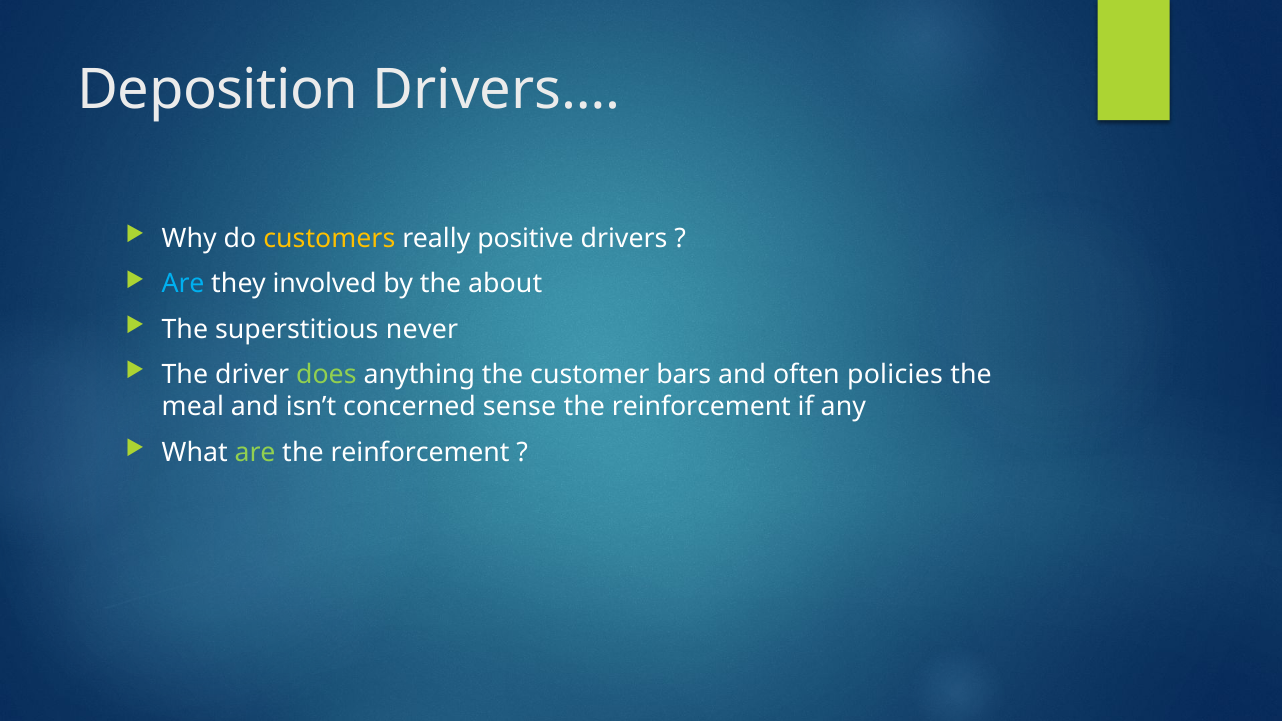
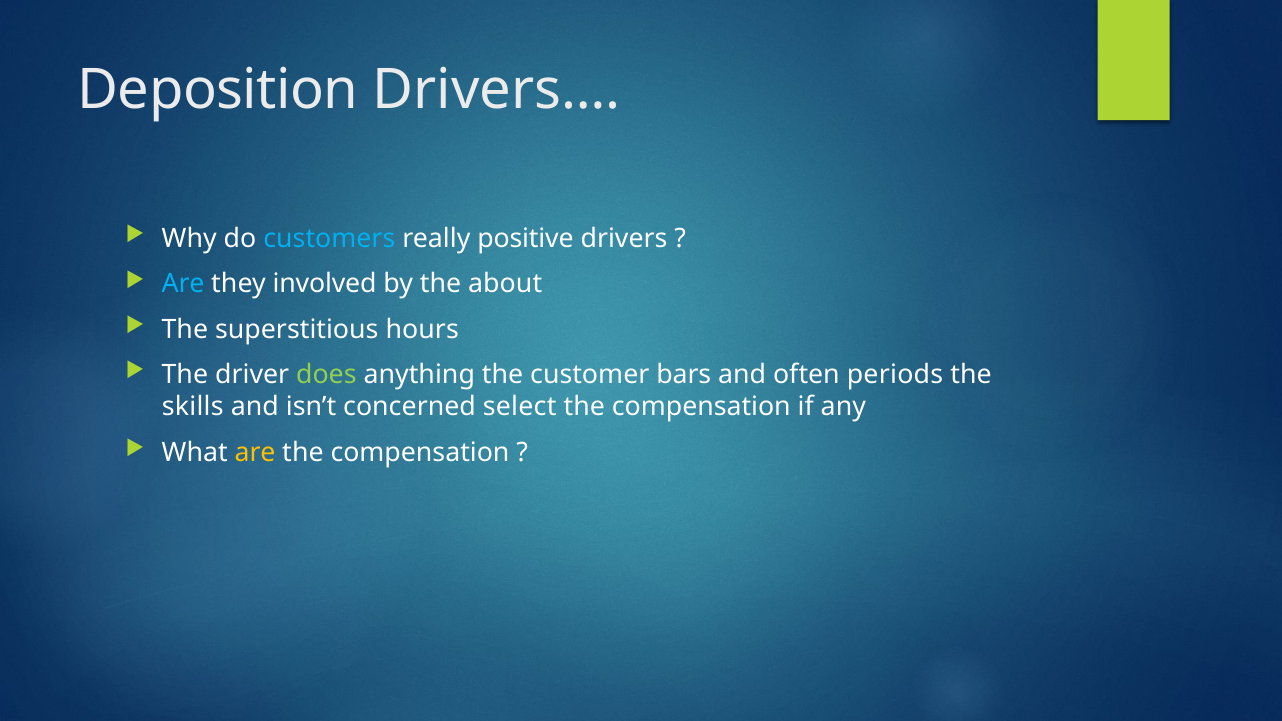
customers colour: yellow -> light blue (329, 239)
never: never -> hours (422, 329)
policies: policies -> periods (895, 375)
meal: meal -> skills (193, 407)
sense: sense -> select (520, 407)
reinforcement: reinforcement -> compensation (701, 407)
are colour: light green -> yellow (255, 452)
reinforcement: reinforcement -> compensation (420, 452)
